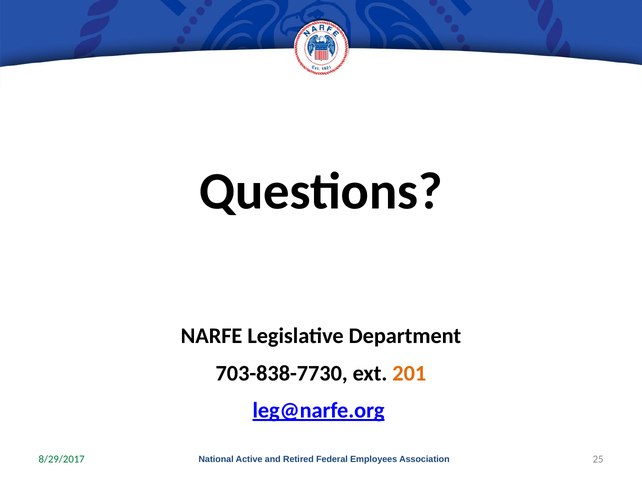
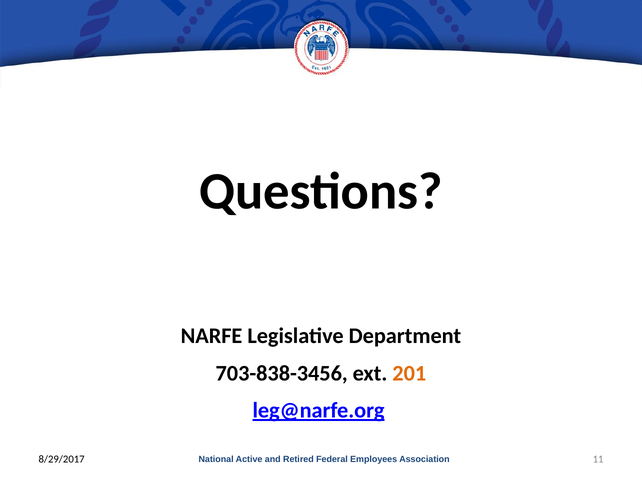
703-838-7730: 703-838-7730 -> 703-838-3456 (282, 374)
8/29/2017 colour: green -> black (62, 460)
25: 25 -> 11 (598, 460)
